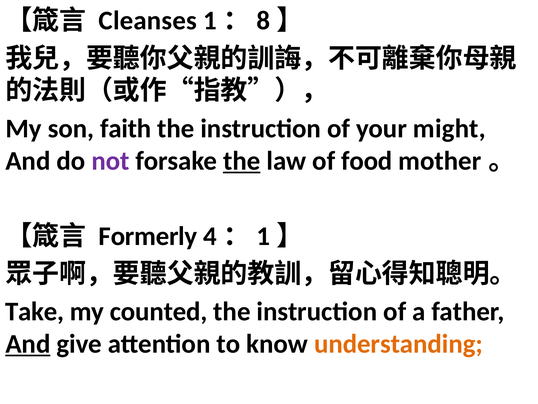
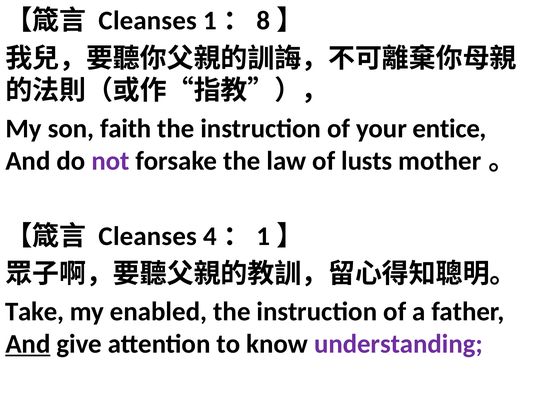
might: might -> entice (450, 128)
the underline: present -> none (242, 161)
food: food -> lusts (367, 161)
Formerly: Formerly -> Cleanses (148, 236)
counted: counted -> enabled (159, 311)
understanding colour: orange -> purple (398, 344)
